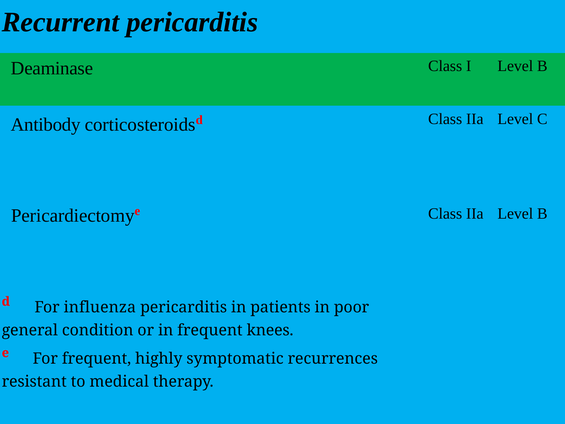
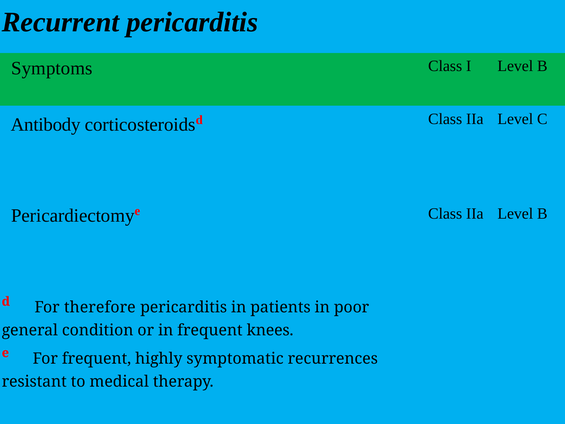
Deaminase: Deaminase -> Symptoms (52, 68)
influenza: influenza -> therefore (100, 307)
